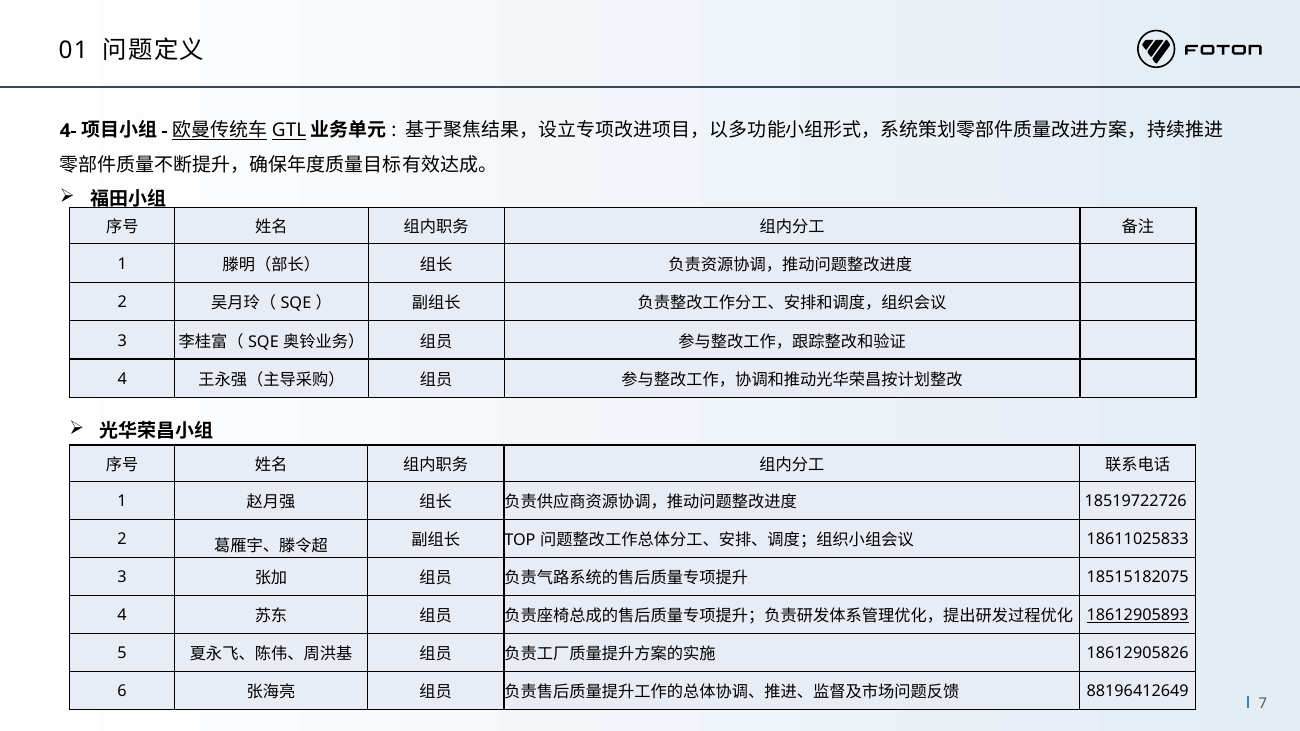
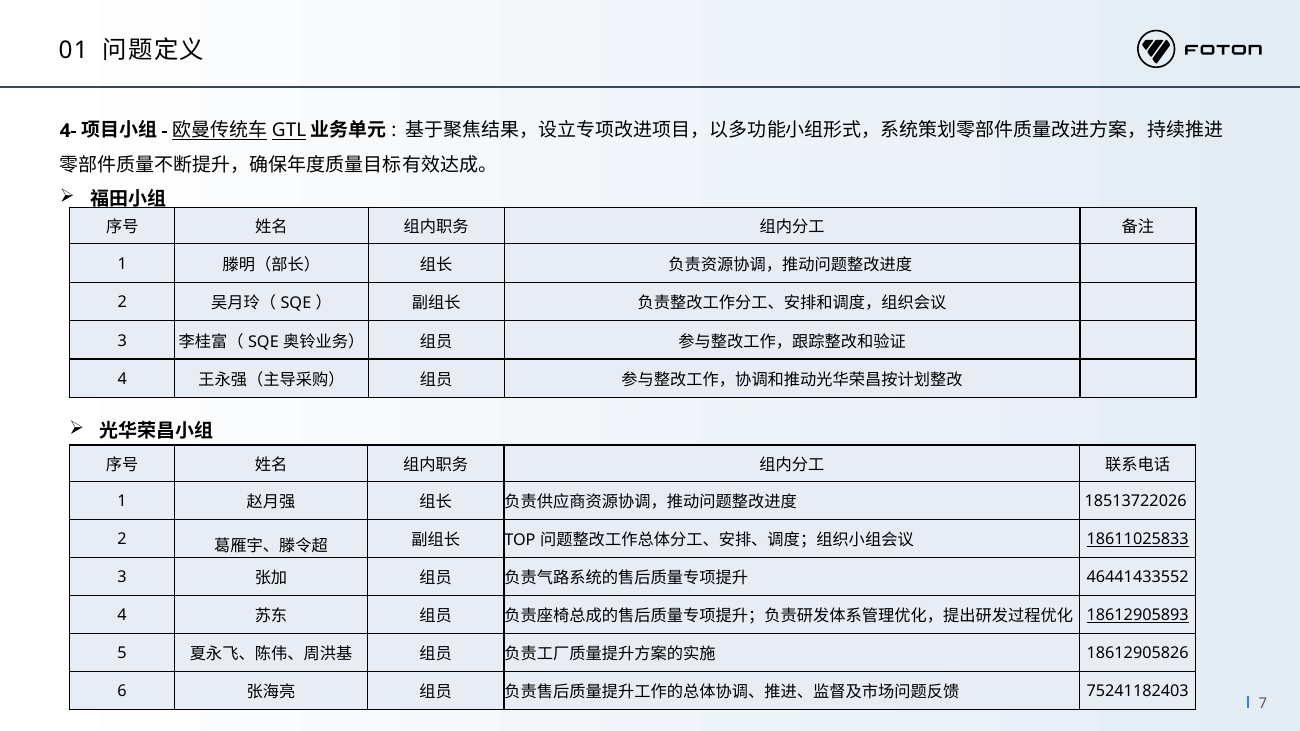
18519722726: 18519722726 -> 18513722026 (1136, 502)
18611025833 underline: none -> present (1138, 540)
18515182075: 18515182075 -> 46441433552 (1138, 578)
88196412649: 88196412649 -> 75241182403 (1138, 692)
